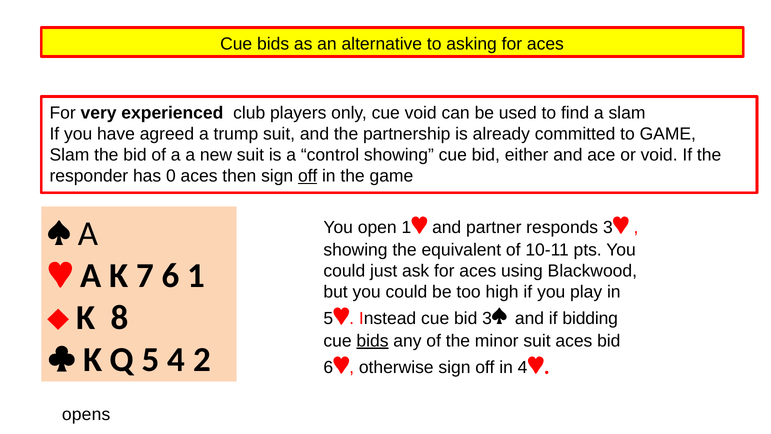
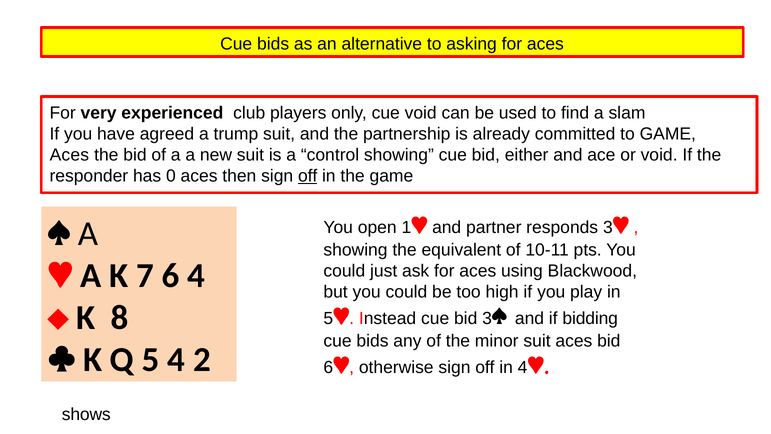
Slam: Slam -> Aces (69, 155)
6 1: 1 -> 4 (196, 275)
bids underline: present -> none (372, 341)
opens: opens -> shows (86, 414)
